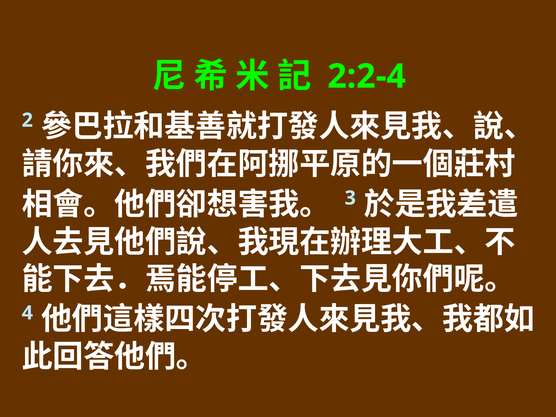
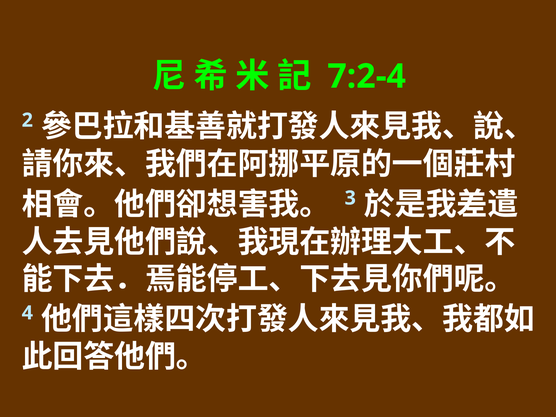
2:2-4: 2:2-4 -> 7:2-4 (367, 76)
